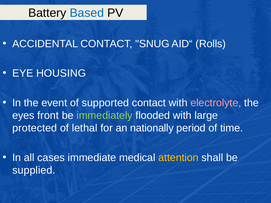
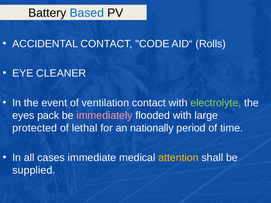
SNUG: SNUG -> CODE (152, 44)
HOUSING: HOUSING -> CLEANER (61, 73)
supported: supported -> ventilation (105, 103)
electrolyte colour: pink -> light green (216, 103)
front: front -> pack (48, 116)
immediately colour: light green -> pink (105, 116)
